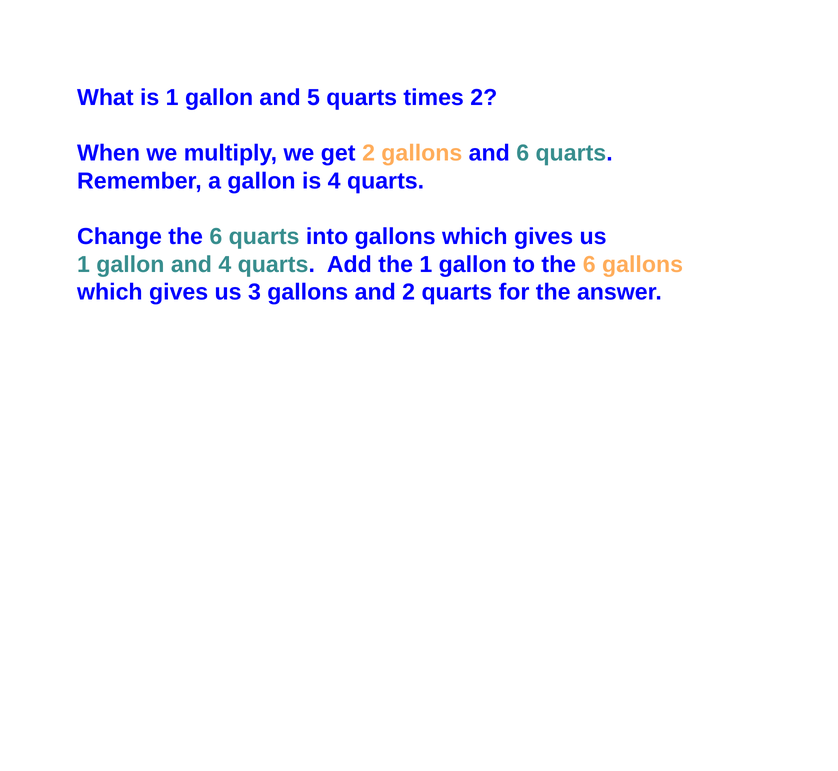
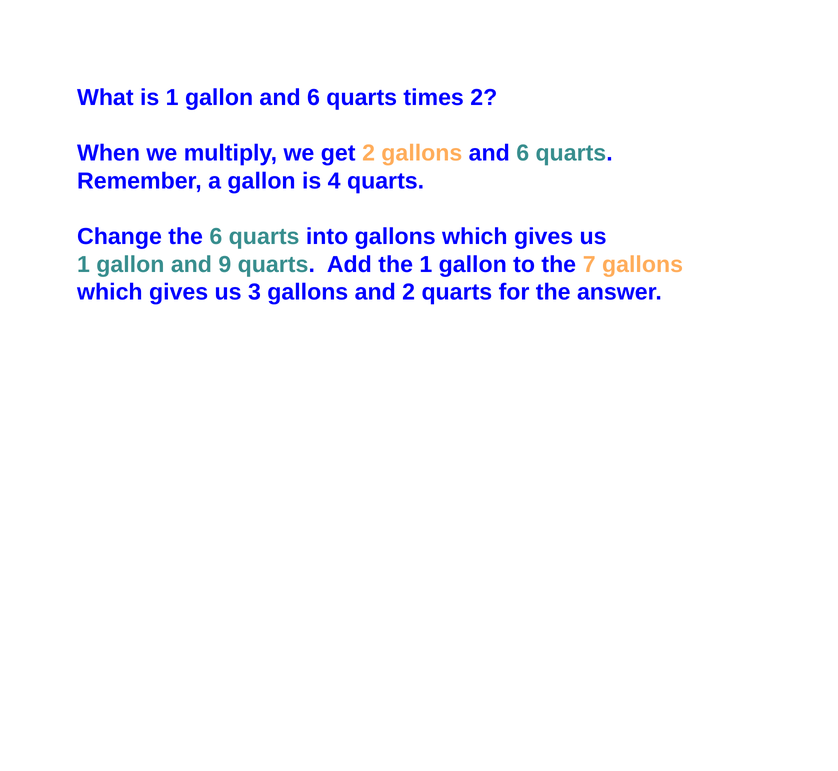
gallon and 5: 5 -> 6 (314, 98)
and 4: 4 -> 9 (225, 265)
to the 6: 6 -> 7 (589, 265)
